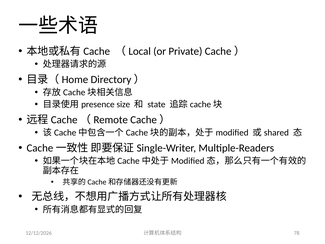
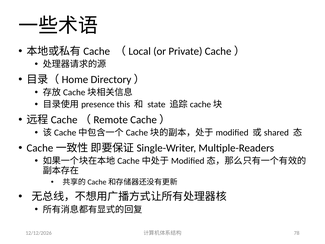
size: size -> this (123, 104)
